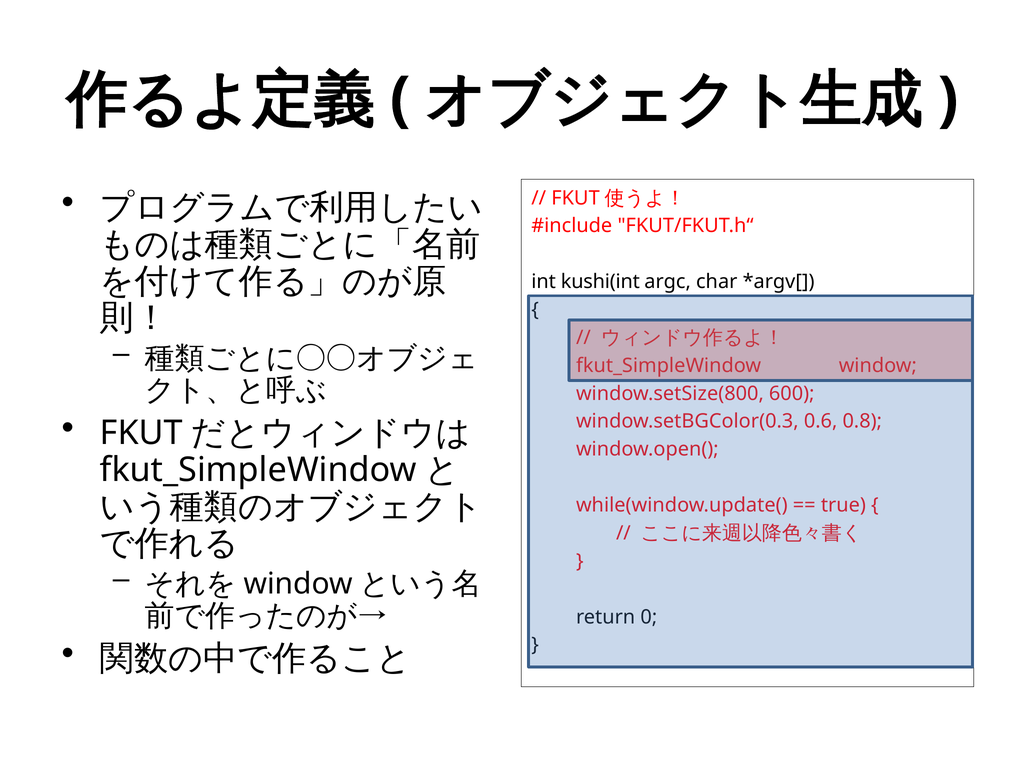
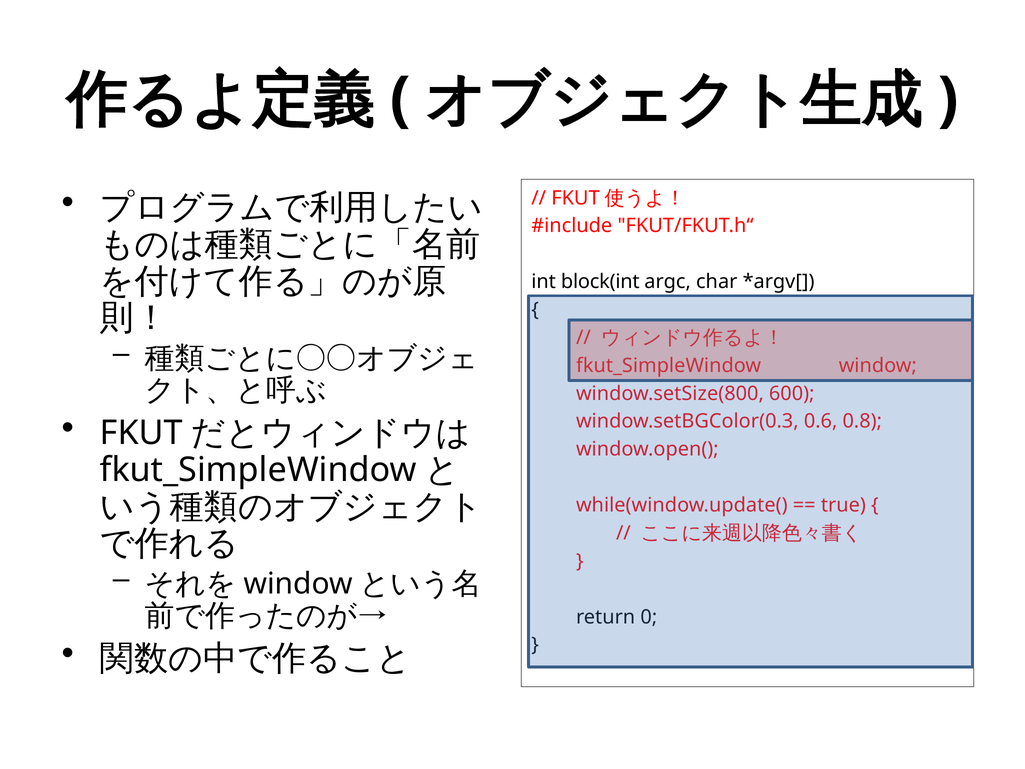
kushi(int: kushi(int -> block(int (600, 282)
